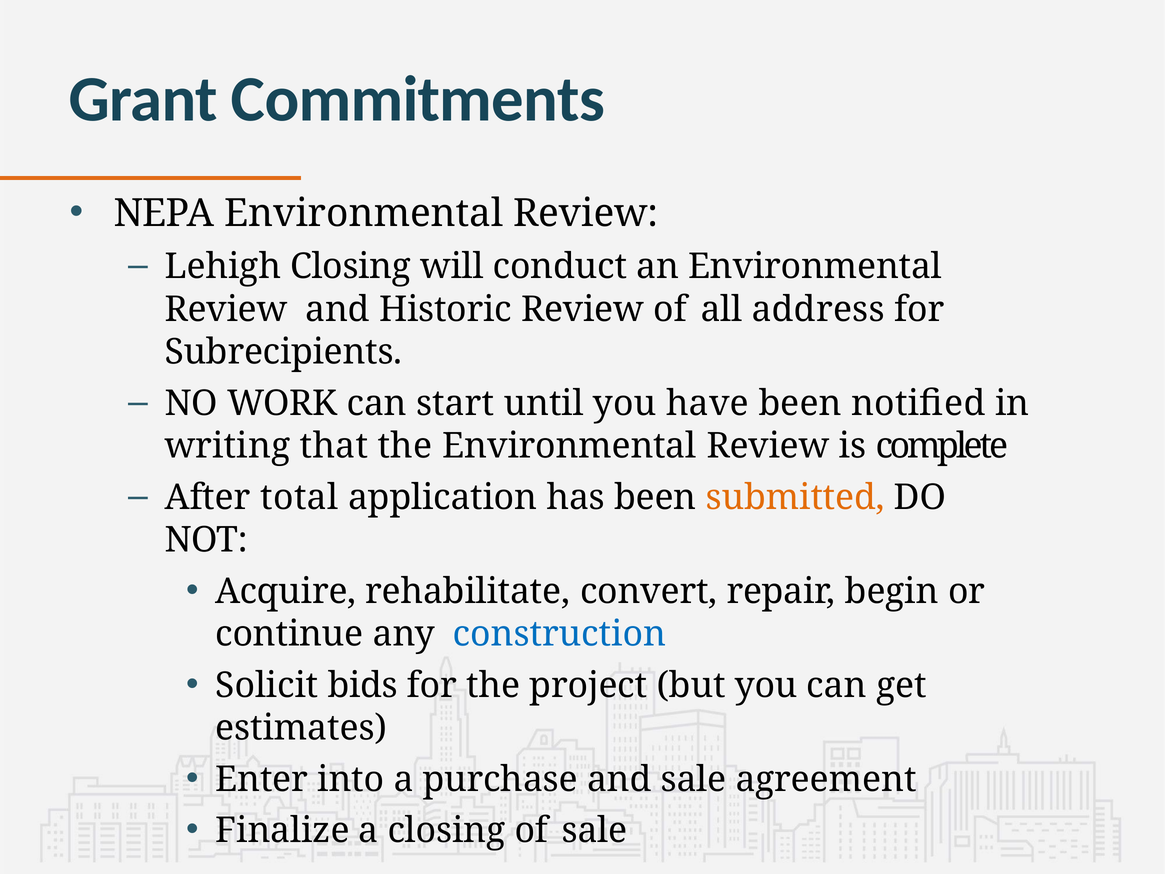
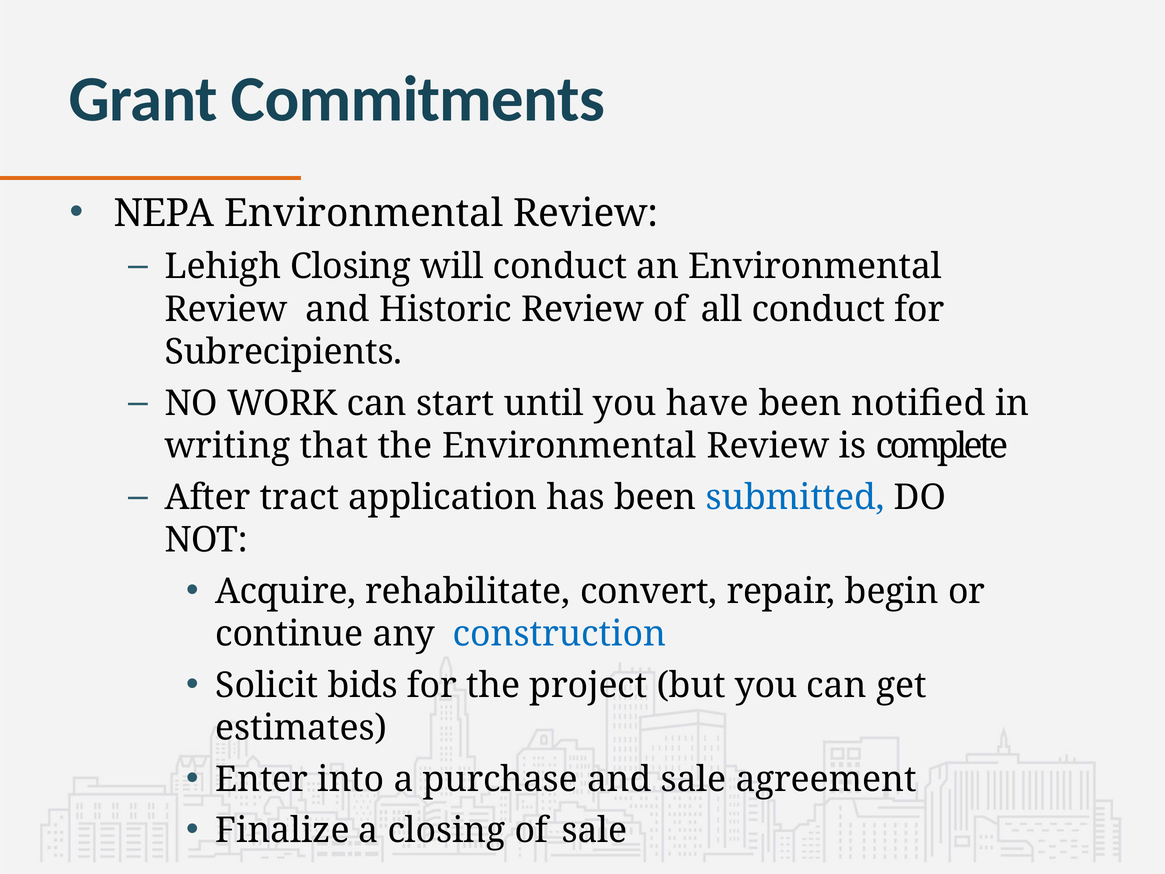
all address: address -> conduct (818, 309)
total: total -> tract (299, 497)
submitted colour: orange -> blue (795, 497)
